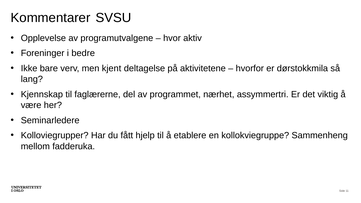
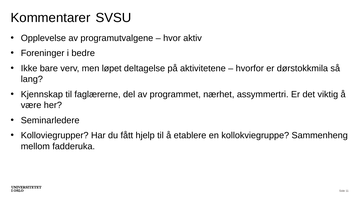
kjent: kjent -> løpet (112, 68)
